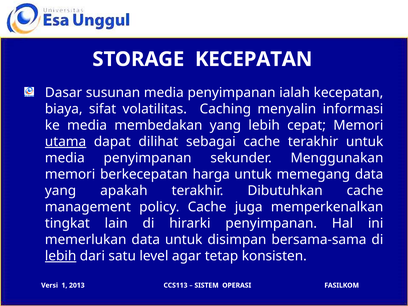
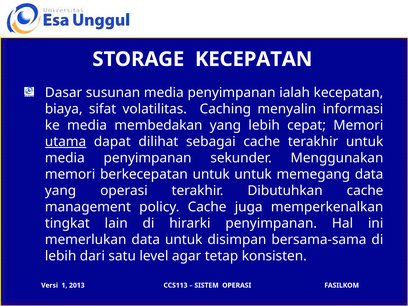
berkecepatan harga: harga -> untuk (211, 174)
yang apakah: apakah -> operasi (124, 191)
lebih underline: present -> none (61, 256)
